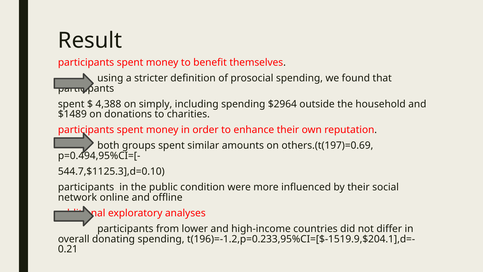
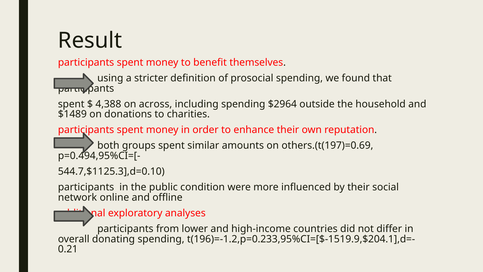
simply: simply -> across (156, 104)
